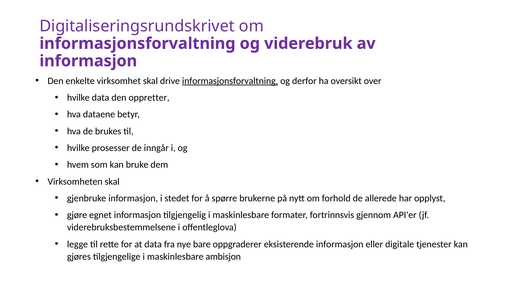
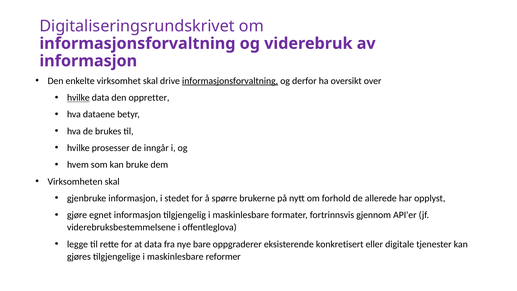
hvilke underline: none -> present (78, 98)
eksisterende informasjon: informasjon -> konkretisert (340, 244)
ambisjon: ambisjon -> reformer (223, 256)
